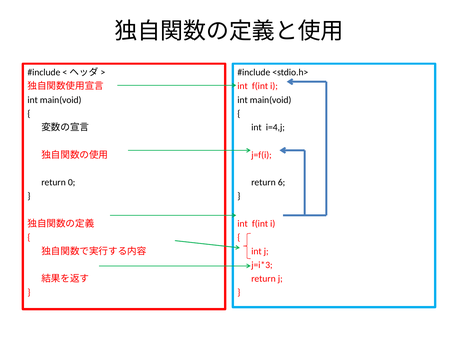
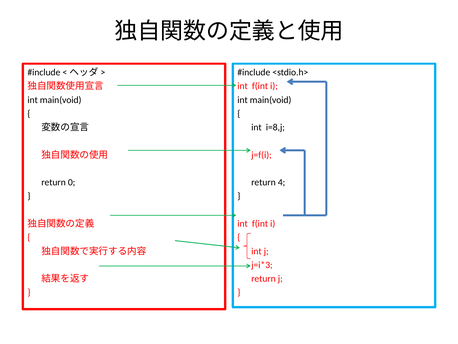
i=4,j: i=4,j -> i=8,j (275, 127)
6: 6 -> 4 (282, 182)
